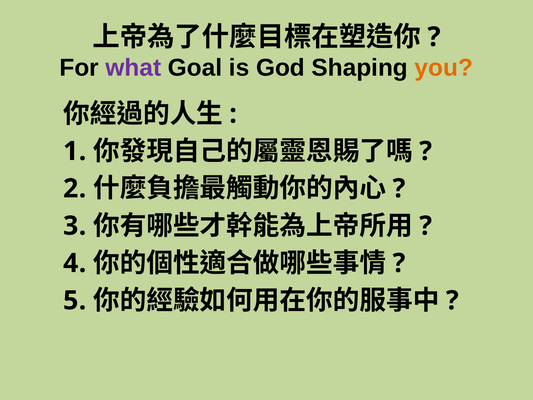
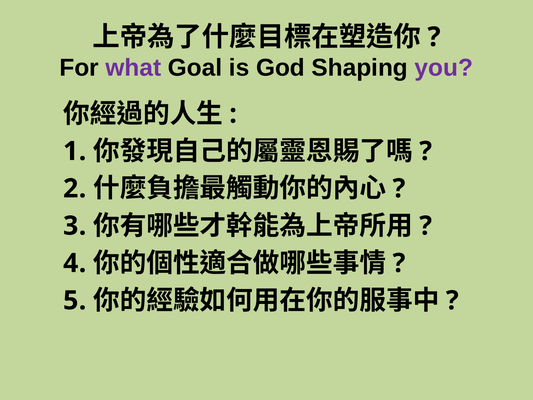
you colour: orange -> purple (444, 68)
